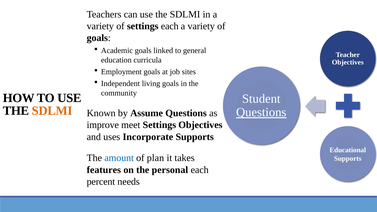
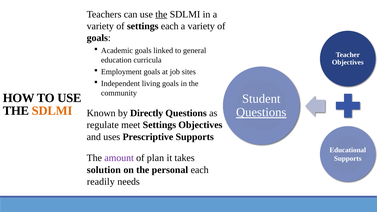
the underline: none -> present (161, 14)
Assume: Assume -> Directly (147, 113)
improve: improve -> regulate (103, 125)
Incorporate: Incorporate -> Prescriptive (148, 137)
amount colour: blue -> purple (119, 158)
features: features -> solution (104, 170)
percent: percent -> readily (101, 182)
